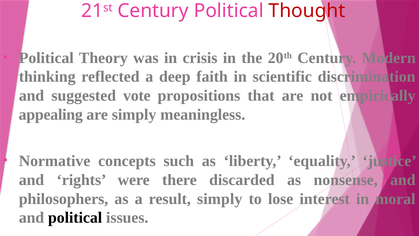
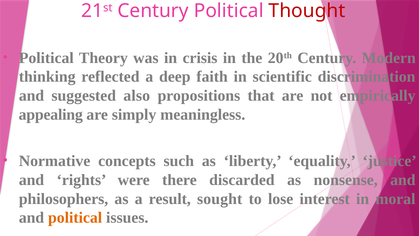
vote: vote -> also (137, 96)
result simply: simply -> sought (220, 199)
political colour: black -> orange (75, 217)
